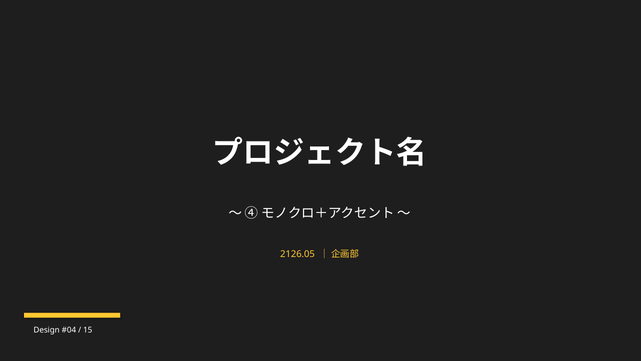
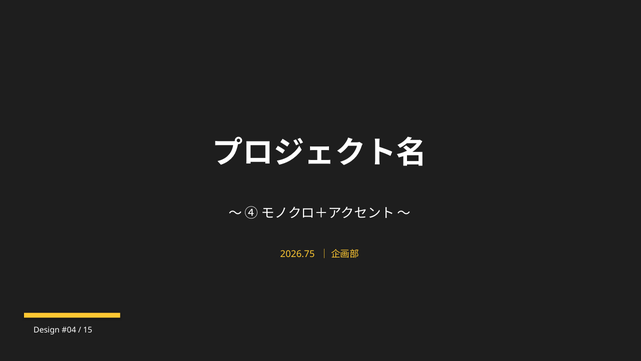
2126.05: 2126.05 -> 2026.75 (298, 254)
